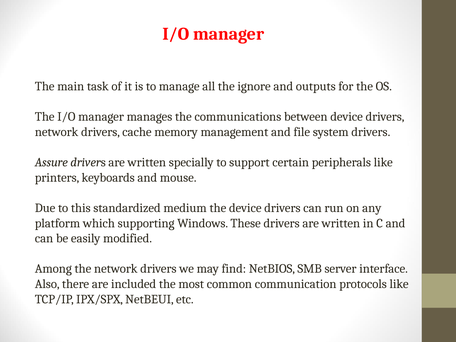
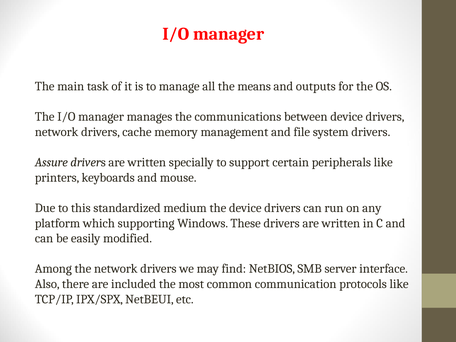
ignore: ignore -> means (254, 86)
